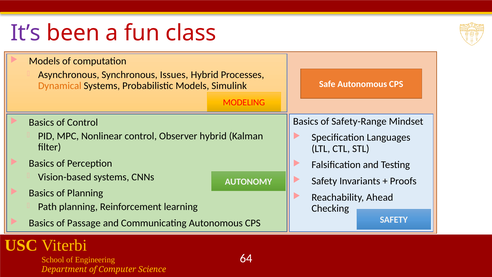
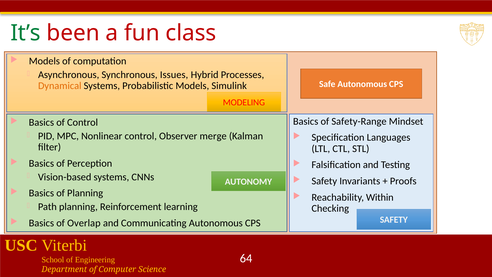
It’s colour: purple -> green (26, 33)
Observer hybrid: hybrid -> merge (213, 136)
Ahead: Ahead -> Within (380, 197)
Passage: Passage -> Overlap (84, 223)
